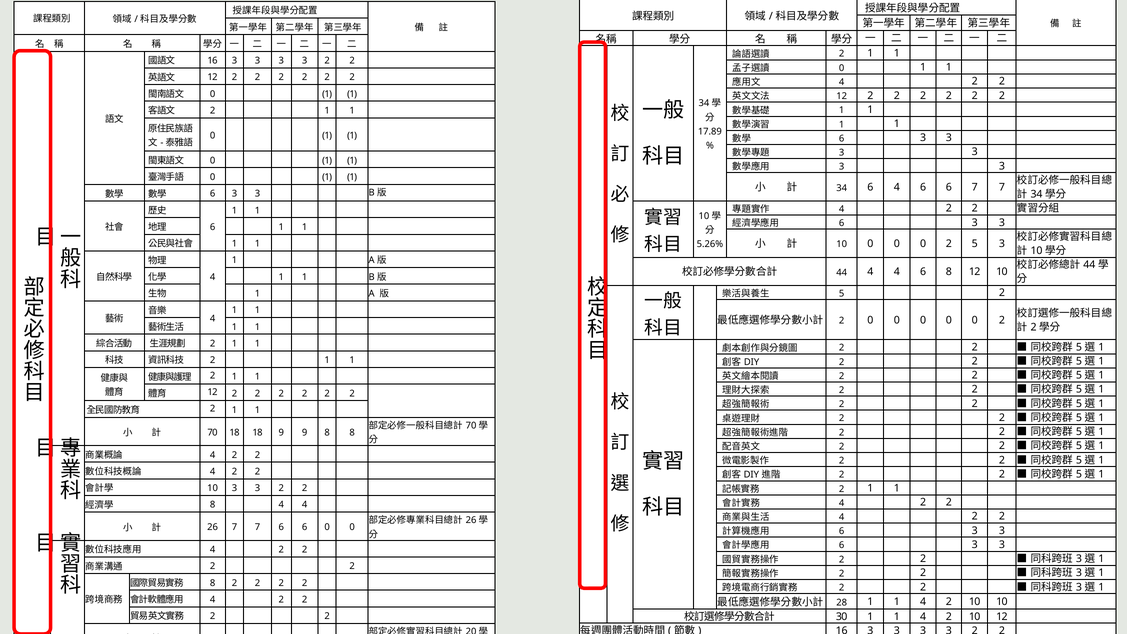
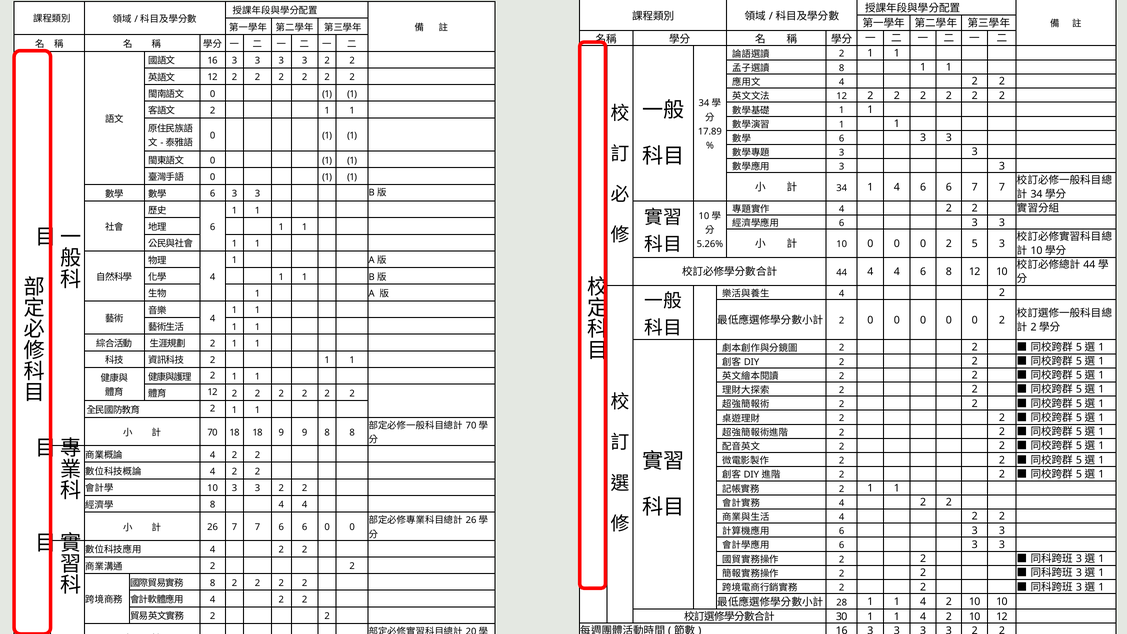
0: 0 -> 8 (842, 68)
34 6: 6 -> 1 (870, 187)
5: 5 -> 4 (842, 294)
